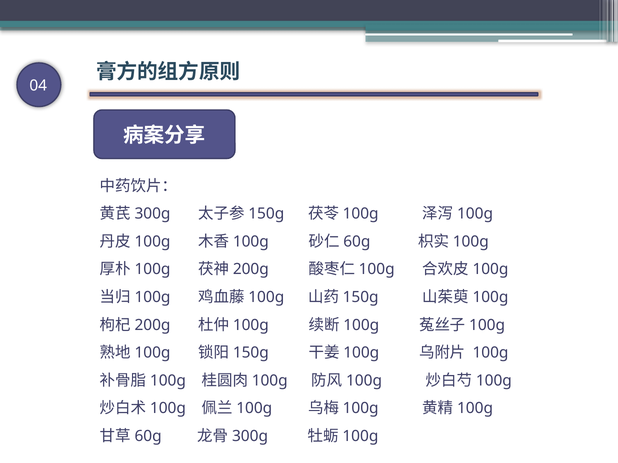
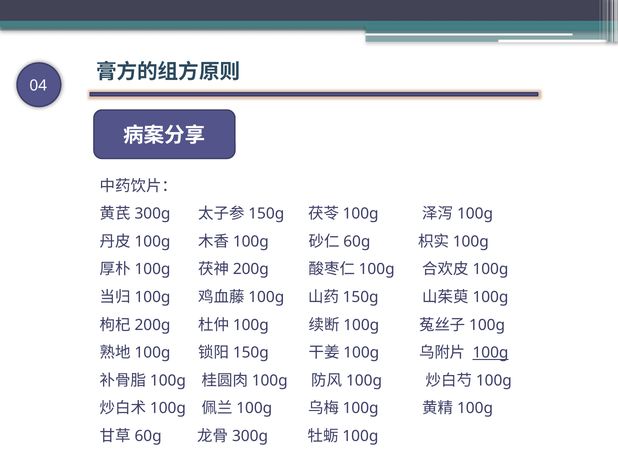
100g underline: none -> present (491, 353)
